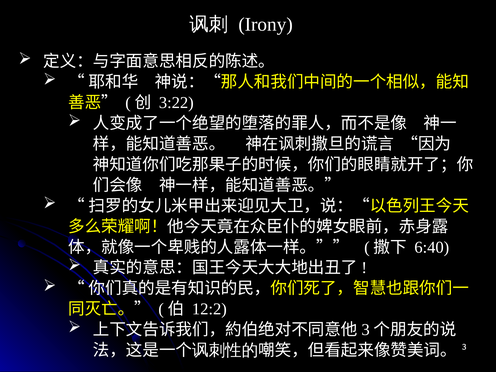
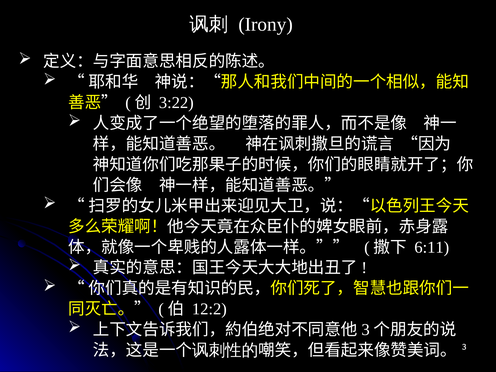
6:40: 6:40 -> 6:11 (432, 247)
